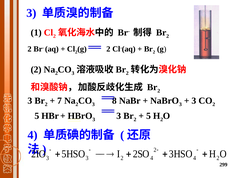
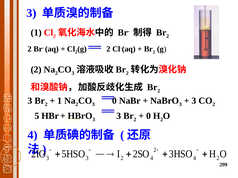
7: 7 -> 1 (60, 101)
3 8: 8 -> 0 (114, 101)
5: 5 -> 0 (148, 116)
